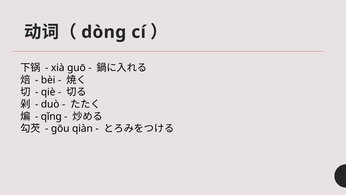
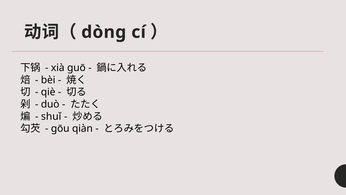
qǐng: qǐng -> shuǐ (51, 116)
